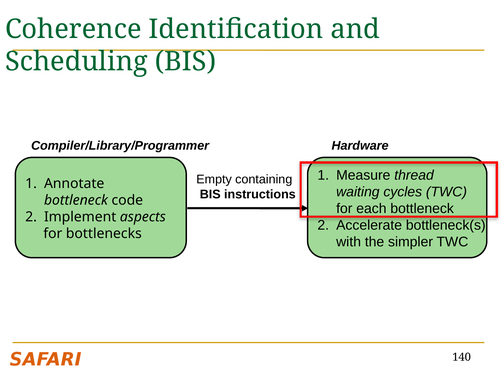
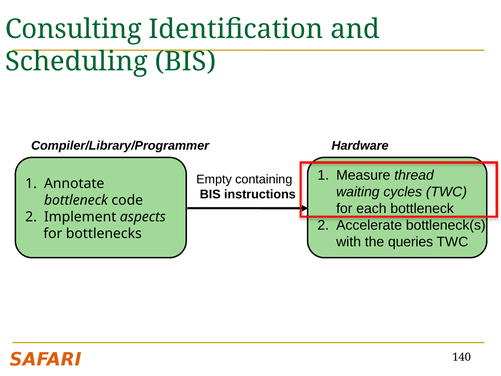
Coherence: Coherence -> Consulting (73, 29)
simpler: simpler -> queries (411, 242)
